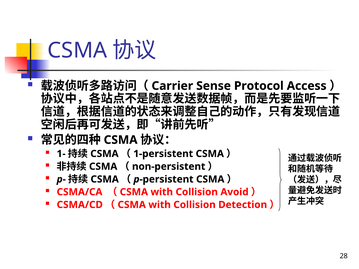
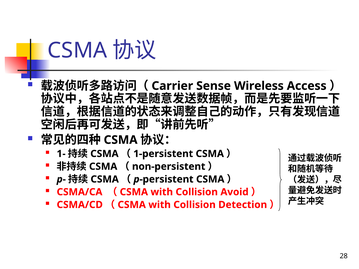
Protocol: Protocol -> Wireless (259, 86)
